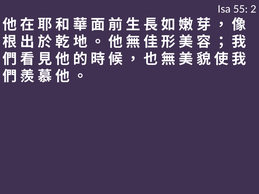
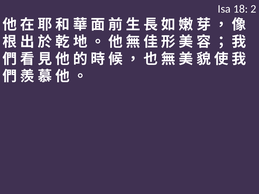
55: 55 -> 18 (241, 9)
